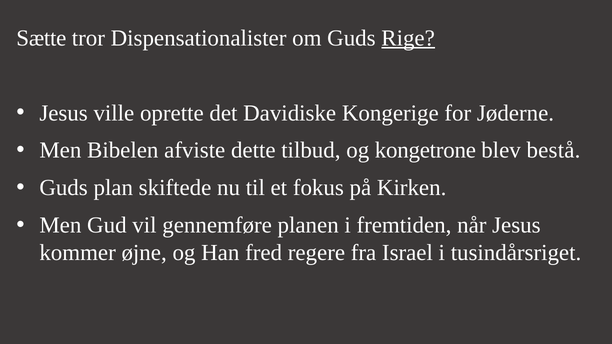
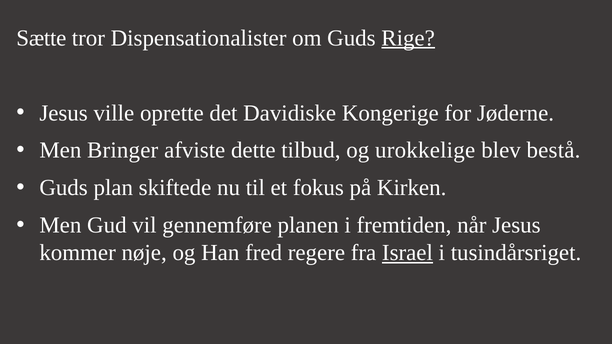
Bibelen: Bibelen -> Bringer (123, 151)
kongetrone: kongetrone -> urokkelige (425, 151)
øjne: øjne -> nøje (144, 253)
Israel underline: none -> present (407, 253)
